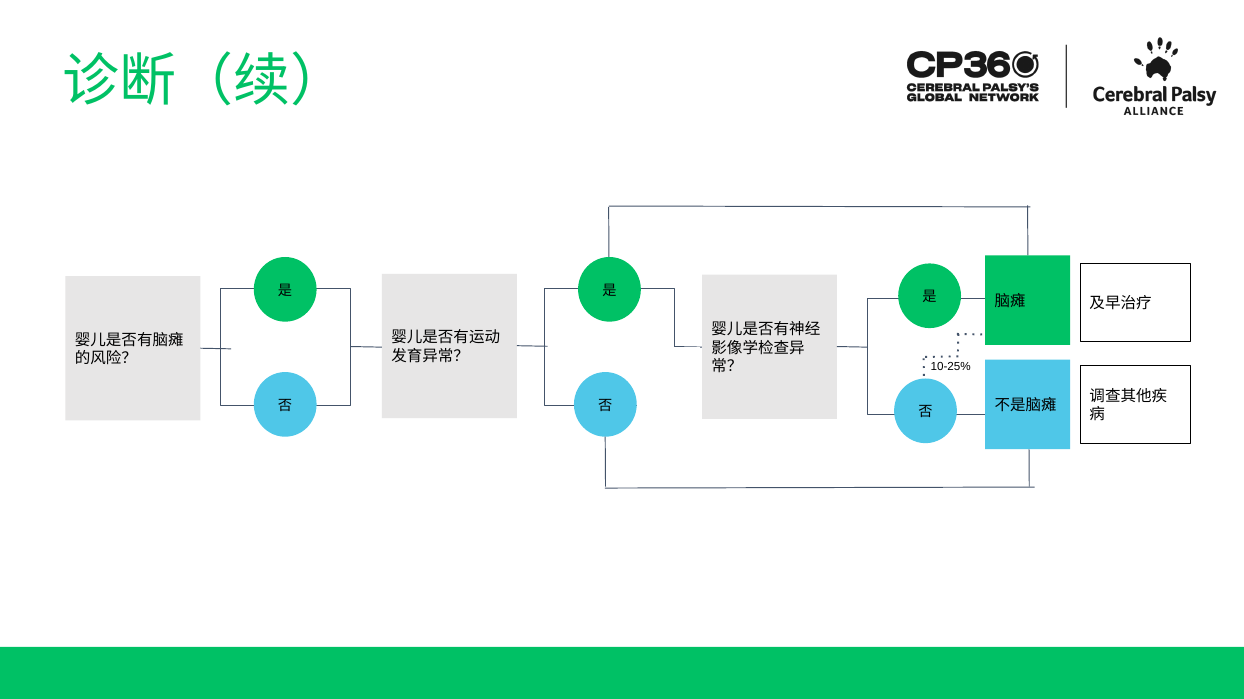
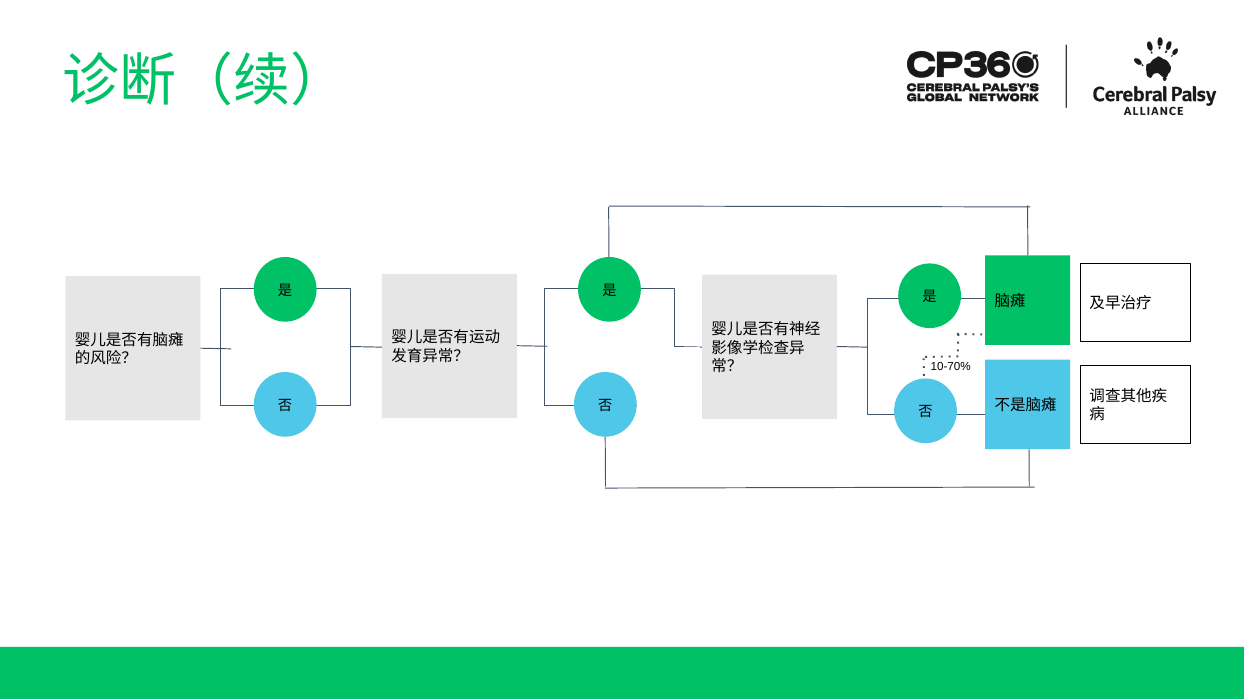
10-25%: 10-25% -> 10-70% (951, 367)
